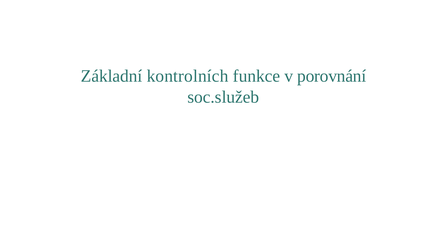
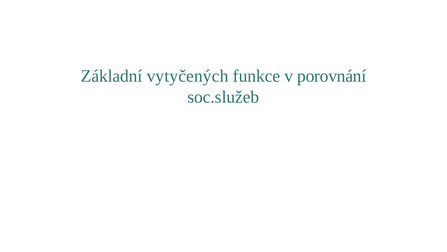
kontrolních: kontrolních -> vytyčených (188, 76)
